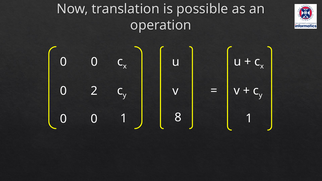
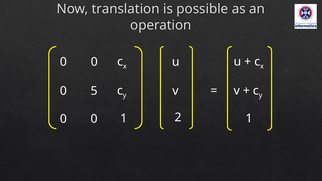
2: 2 -> 5 (94, 91)
8: 8 -> 2 (178, 117)
